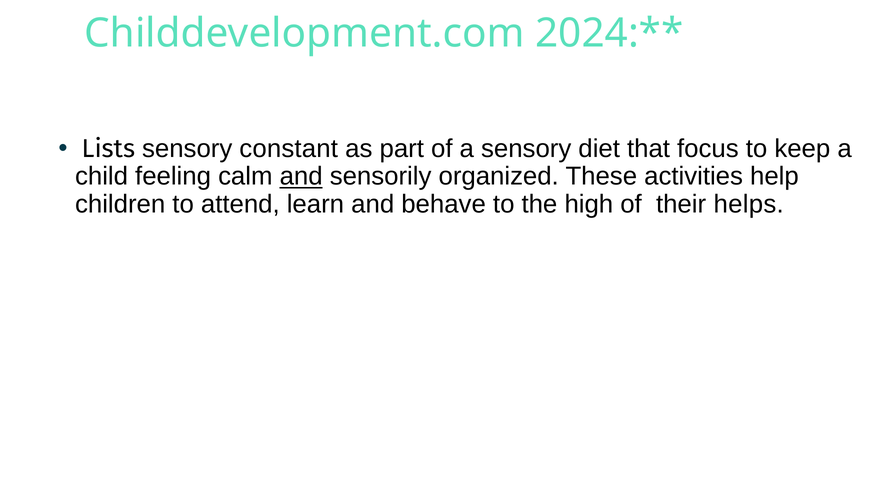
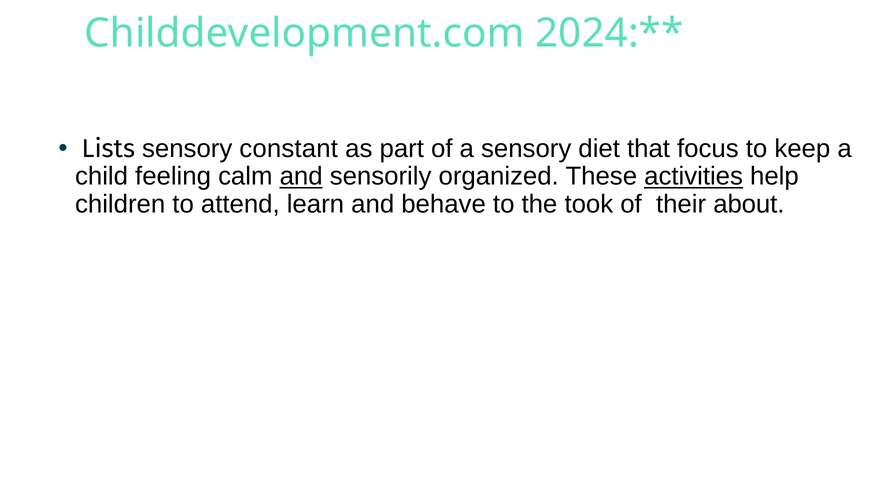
activities underline: none -> present (694, 176)
high: high -> took (589, 204)
helps: helps -> about (749, 204)
